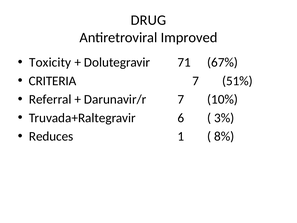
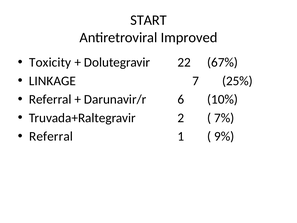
DRUG: DRUG -> START (149, 20)
71: 71 -> 22 (184, 62)
CRITERIA: CRITERIA -> LINKAGE (52, 81)
51%: 51% -> 25% (237, 81)
Darunavir/r 7: 7 -> 6 (181, 99)
6: 6 -> 2 (181, 118)
3%: 3% -> 7% (224, 118)
Reduces: Reduces -> Referral (51, 136)
8%: 8% -> 9% (224, 136)
